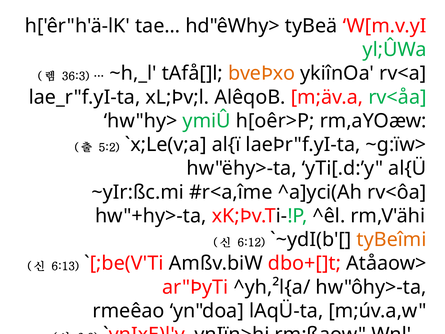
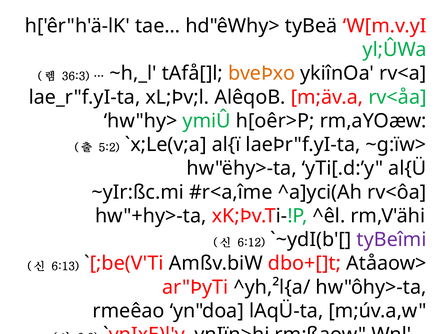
tyBeîmi colour: orange -> purple (392, 240)
